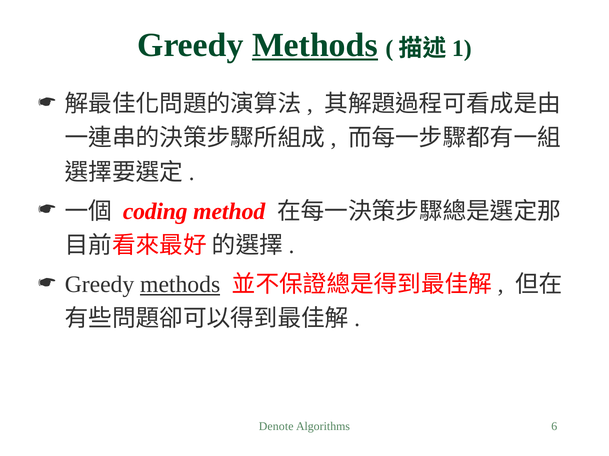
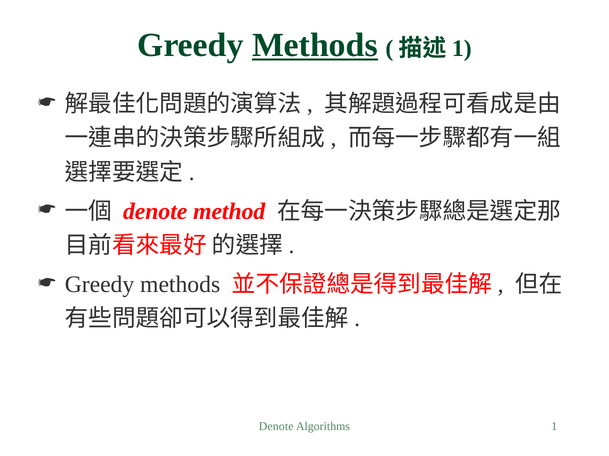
coding: coding -> denote (155, 212)
methods underline: present -> none (180, 285)
Algorithms 6: 6 -> 1 (554, 427)
